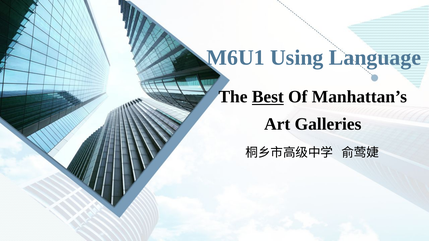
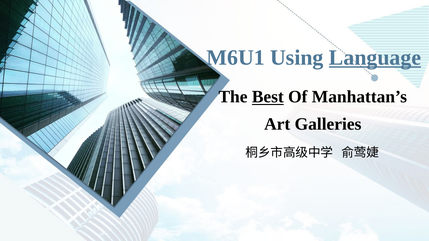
Language underline: none -> present (375, 58)
